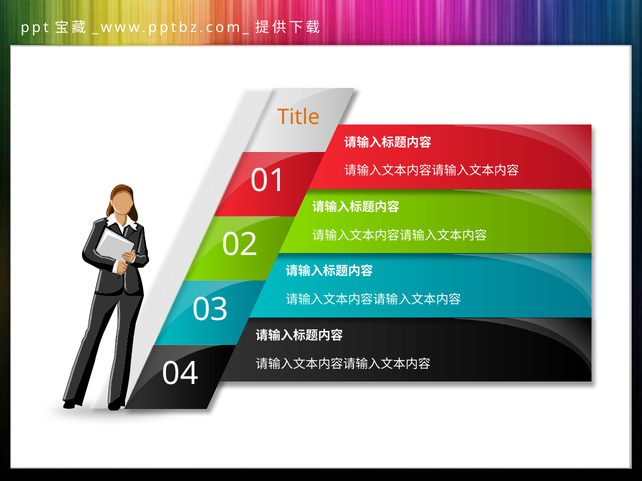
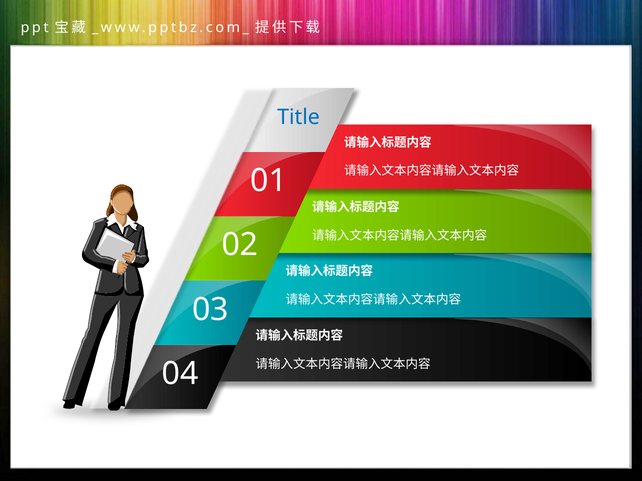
Title colour: orange -> blue (299, 117)
